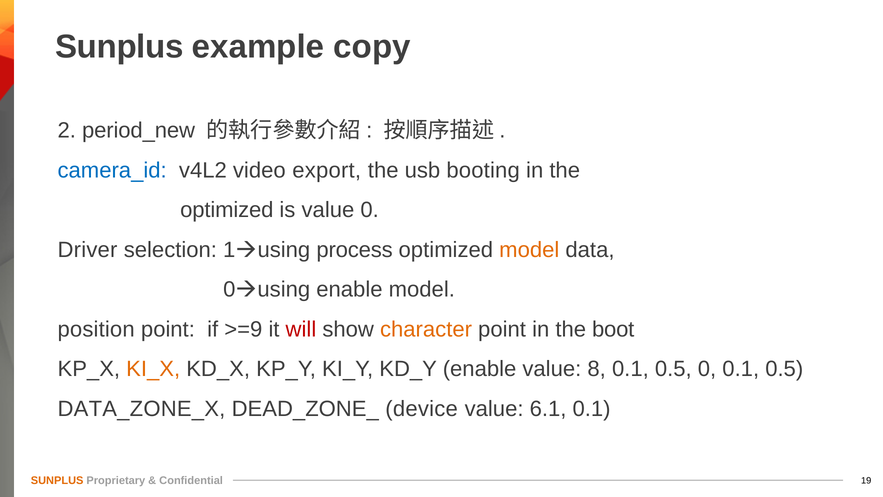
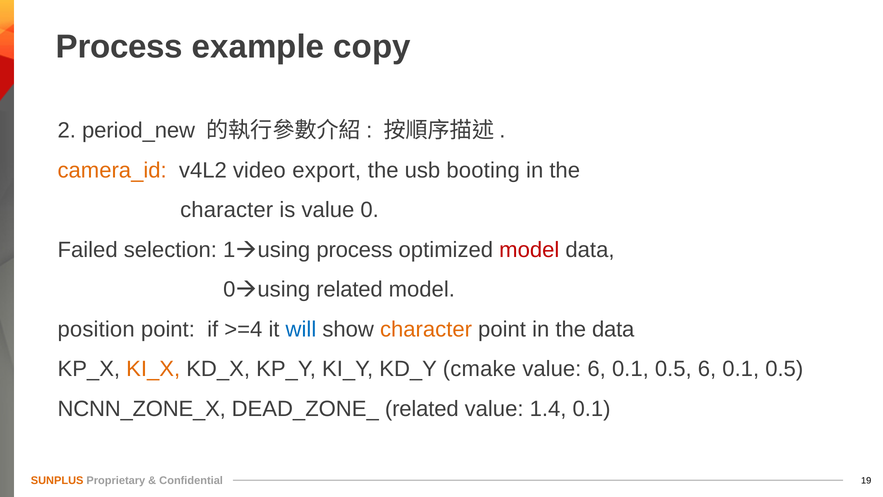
Sunplus: Sunplus -> Process (119, 47)
camera_id colour: blue -> orange (112, 170)
optimized: optimized -> character (227, 210)
Driver: Driver -> Failed (88, 250)
model colour: orange -> red (529, 250)
enable: enable -> related (350, 289)
>=9: >=9 -> >=4 (243, 329)
will colour: red -> blue (301, 329)
the boot: boot -> data (613, 329)
KD_Y enable: enable -> cmake (479, 369)
value 8: 8 -> 6 (597, 369)
0.5 0: 0 -> 6 (707, 369)
DATA_ZONE_X: DATA_ZONE_X -> NCNN_ZONE_X (142, 409)
DEAD_ZONE_ device: device -> related (422, 409)
6.1: 6.1 -> 1.4 (548, 409)
